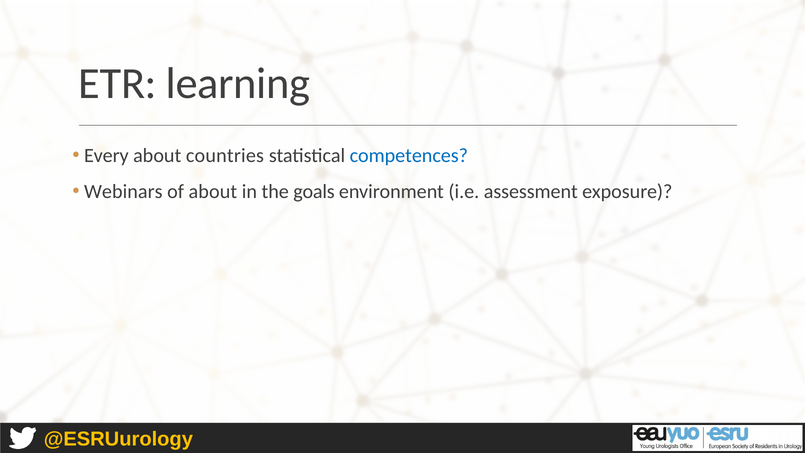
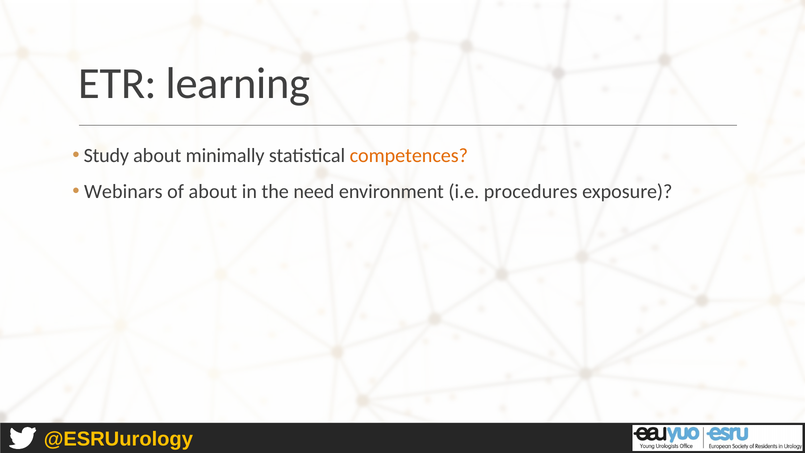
Every: Every -> Study (106, 156)
countries: countries -> minimally (225, 156)
competences colour: blue -> orange (409, 156)
goals: goals -> need (314, 192)
assessment: assessment -> procedures (531, 192)
